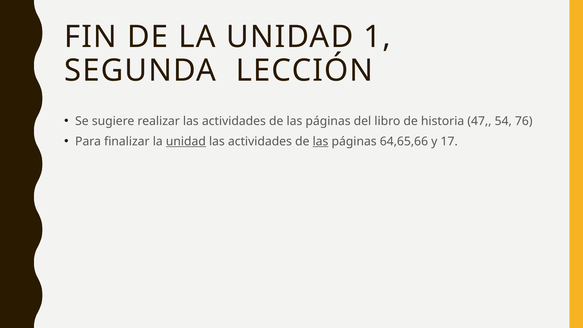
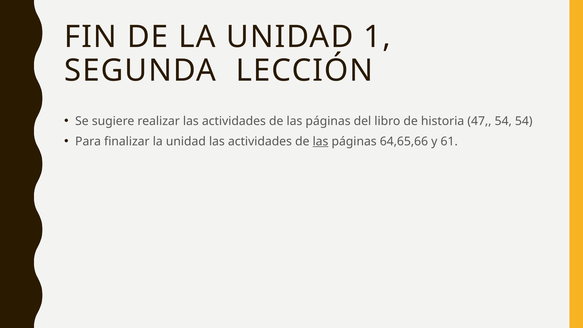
54 76: 76 -> 54 (524, 121)
unidad underline: present -> none (186, 141)
17: 17 -> 61 (449, 141)
